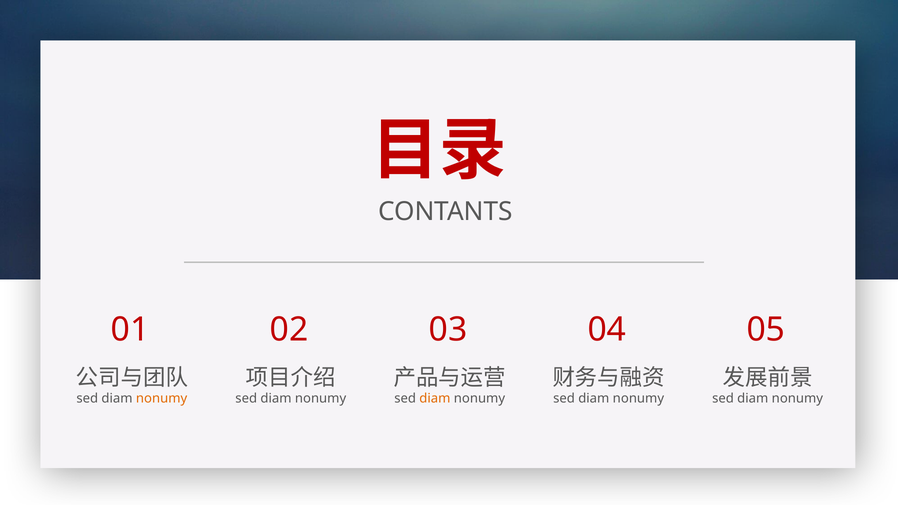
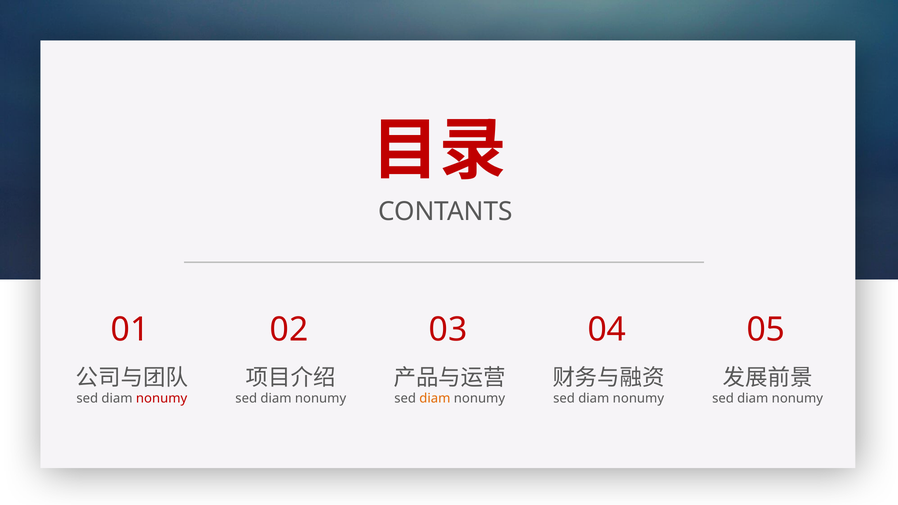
nonumy colour: orange -> red (162, 399)
